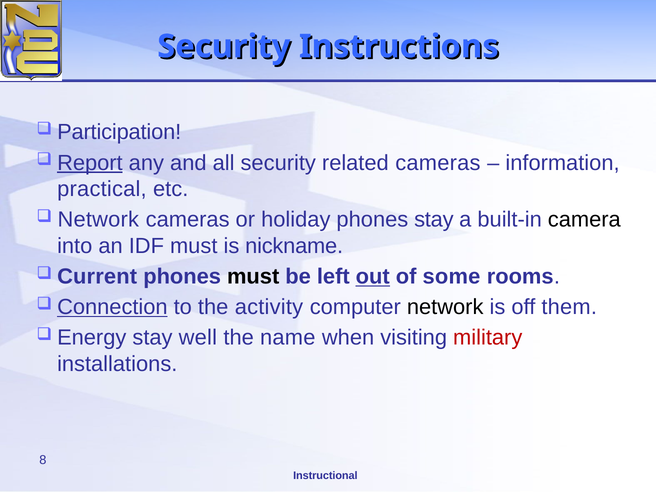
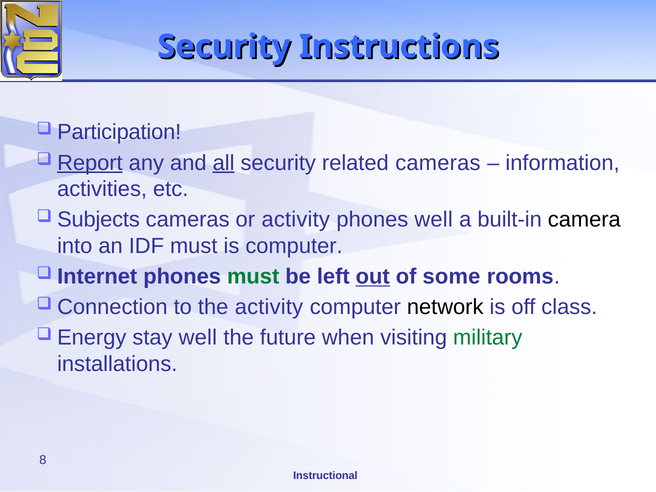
all underline: none -> present (224, 163)
practical: practical -> activities (102, 189)
Network: Network -> Subjects (98, 220)
or holiday: holiday -> activity (296, 220)
phones stay: stay -> well (434, 220)
is nickname: nickname -> computer (294, 246)
Current: Current -> Internet (97, 277)
must colour: black -> green (253, 277)
Connection underline: present -> none (112, 307)
them: them -> class (569, 307)
name: name -> future (288, 338)
military colour: red -> green (488, 338)
